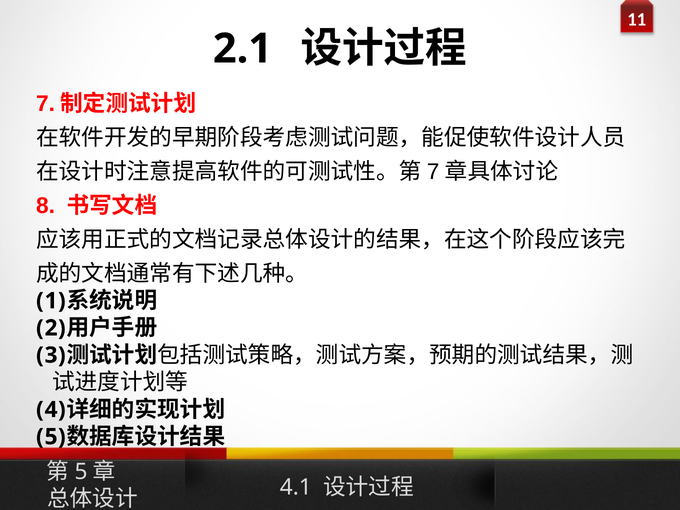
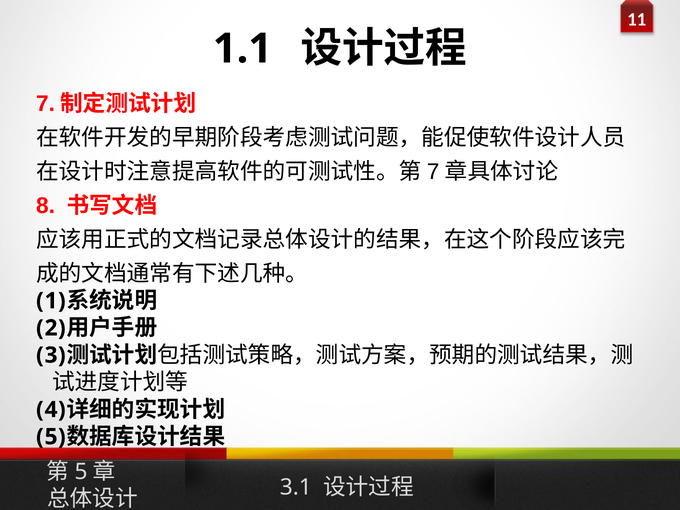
2.1: 2.1 -> 1.1 (242, 49)
4.1: 4.1 -> 3.1 (296, 487)
